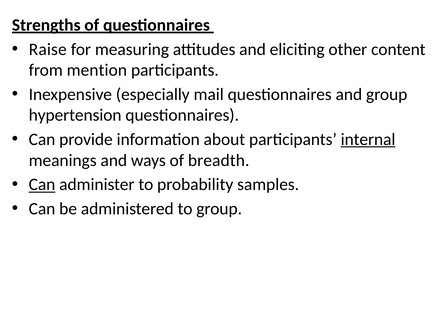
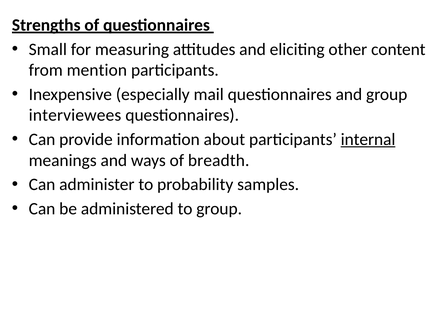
Raise: Raise -> Small (48, 49)
hypertension: hypertension -> interviewees (75, 115)
Can underline: present -> none (42, 185)
